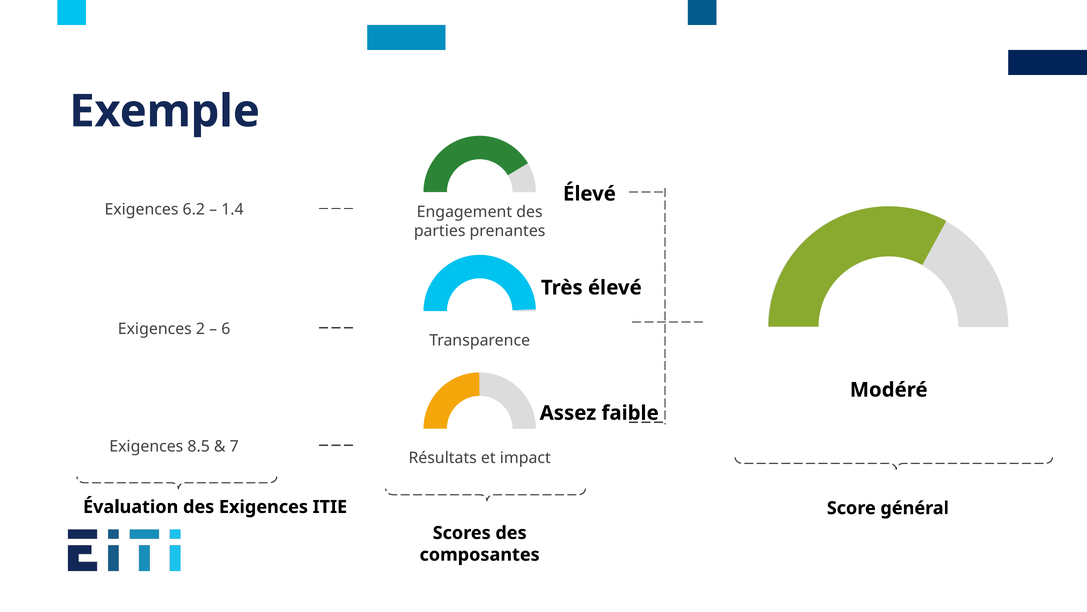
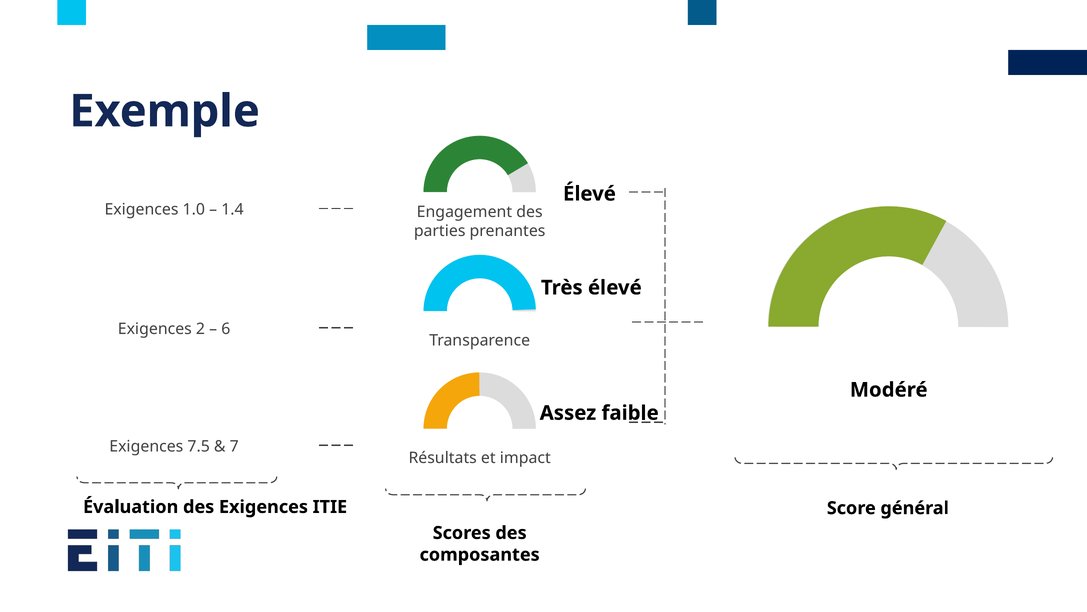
6.2: 6.2 -> 1.0 (194, 209)
8.5: 8.5 -> 7.5 (199, 446)
